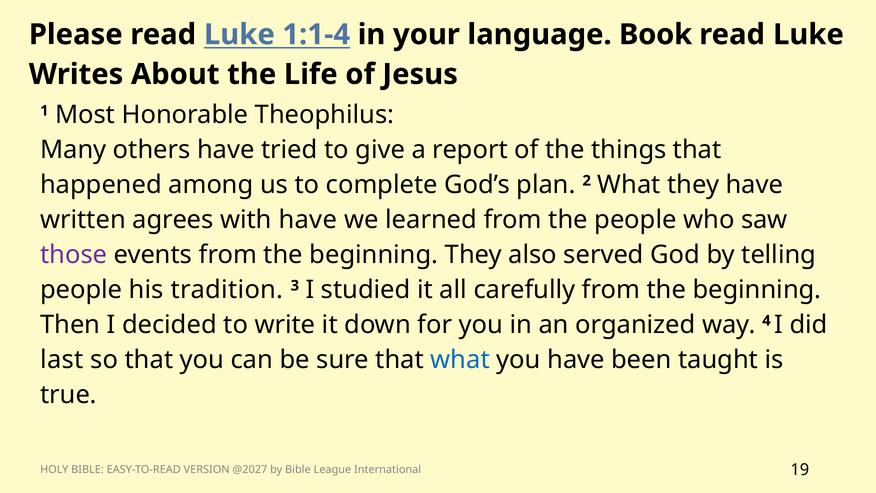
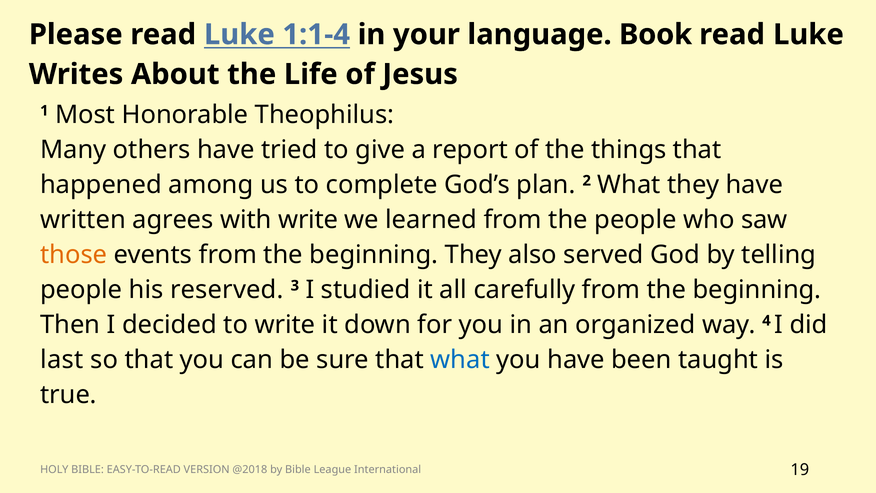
with have: have -> write (308, 220)
those colour: purple -> orange (74, 255)
tradition: tradition -> reserved (227, 290)
@2027: @2027 -> @2018 (250, 470)
